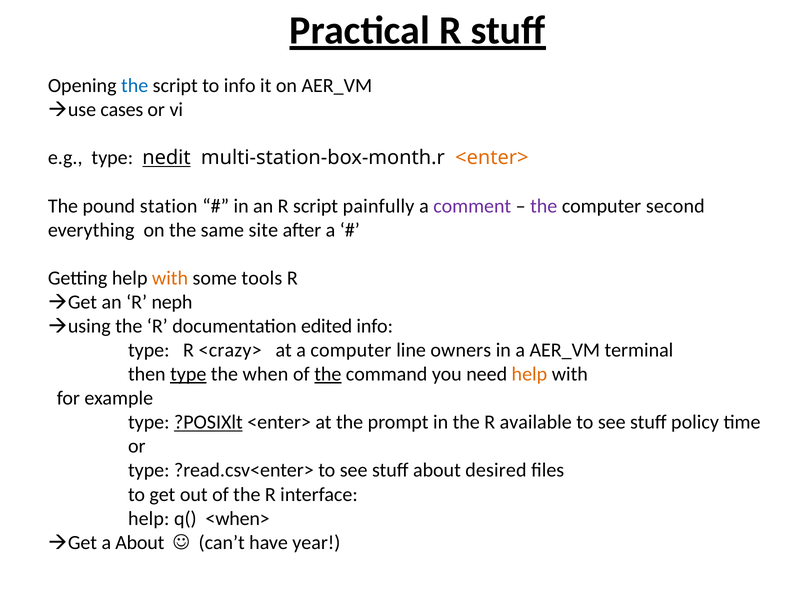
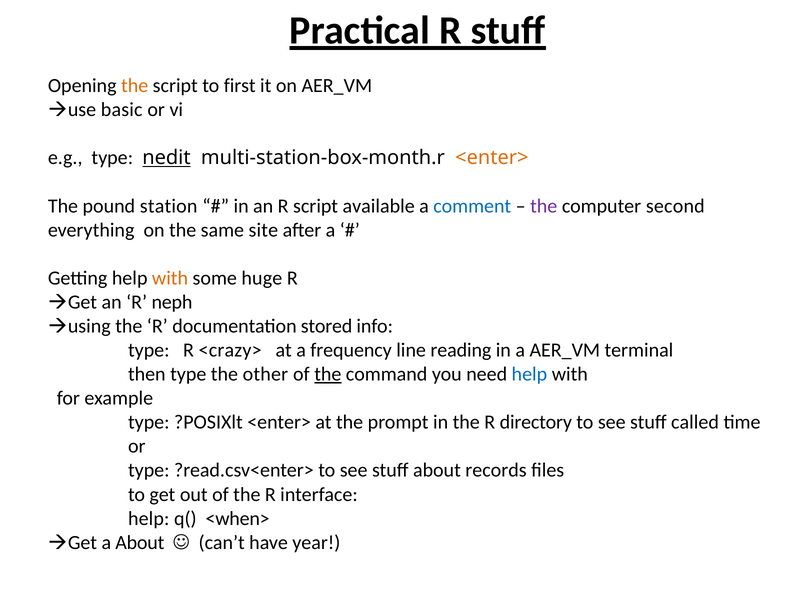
the colour: blue -> orange (135, 86)
to info: info -> first (240, 86)
cases: cases -> basic (122, 110)
painfully: painfully -> available (379, 206)
comment colour: purple -> blue (472, 206)
tools: tools -> huge (262, 278)
edited: edited -> stored (327, 326)
a computer: computer -> frequency (351, 350)
owners: owners -> reading (461, 350)
type underline: present -> none (188, 374)
when: when -> other (265, 374)
help colour: orange -> blue (529, 374)
?POSIXlt underline: present -> none (208, 422)
available: available -> directory (536, 422)
policy: policy -> called (695, 422)
desired: desired -> records (496, 470)
